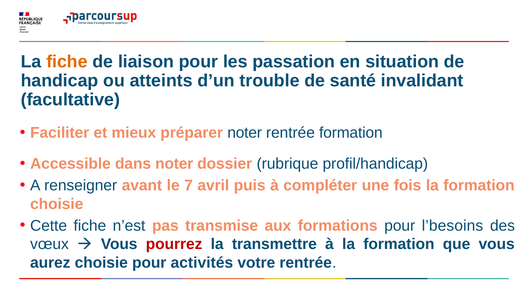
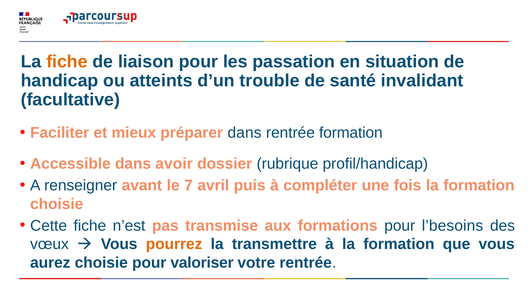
préparer noter: noter -> dans (245, 133)
dans noter: noter -> avoir (174, 164)
pourrez colour: red -> orange (174, 244)
activités: activités -> valoriser (202, 263)
